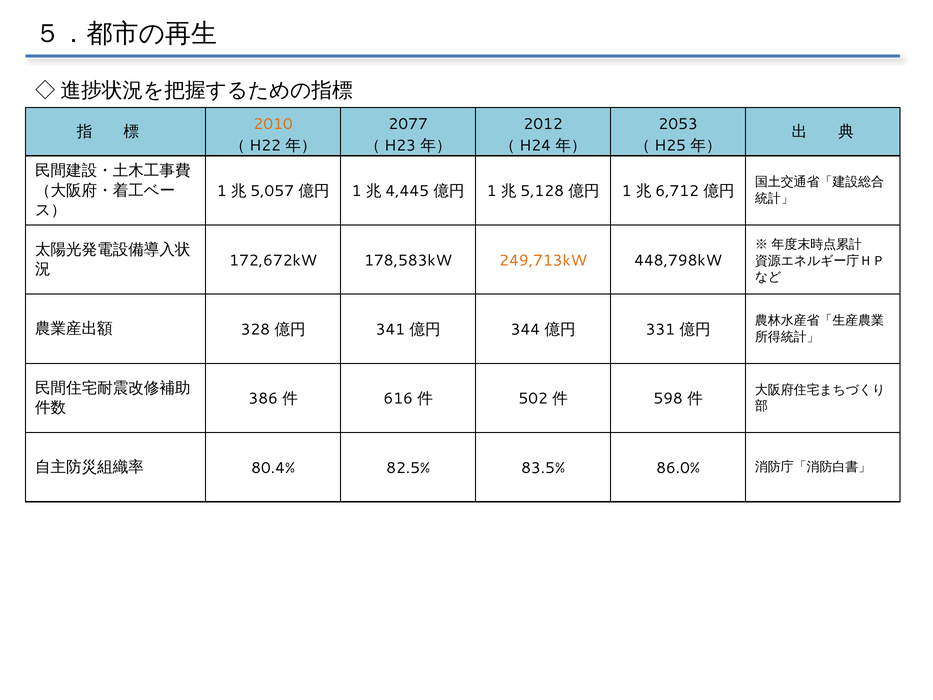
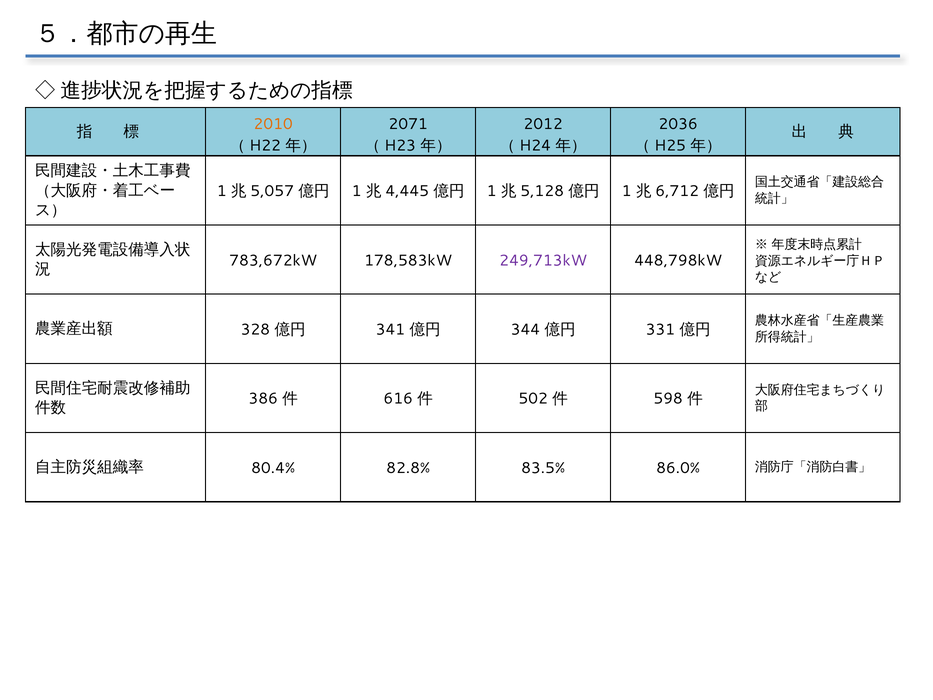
2077: 2077 -> 2071 (408, 124)
2053: 2053 -> 2036 (678, 124)
172,672kW: 172,672kW -> 783,672kW (273, 260)
249,713kW colour: orange -> purple (543, 260)
82.5%: 82.5% -> 82.8% (408, 468)
